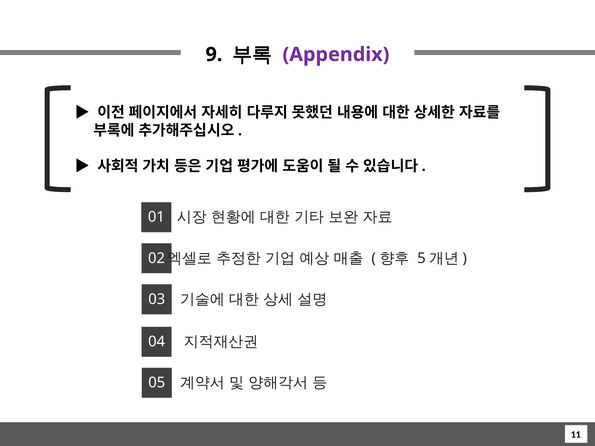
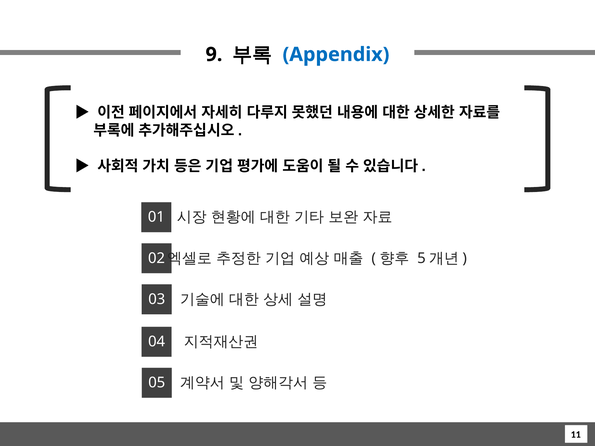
Appendix colour: purple -> blue (336, 55)
